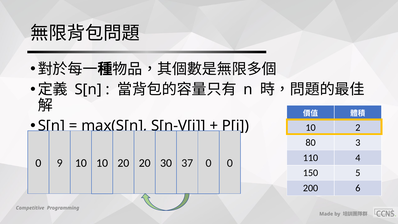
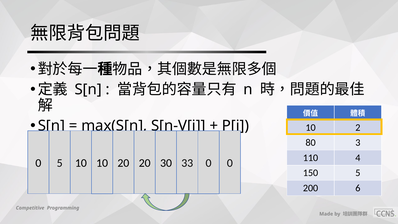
0 9: 9 -> 5 (60, 163)
37: 37 -> 33 (187, 163)
